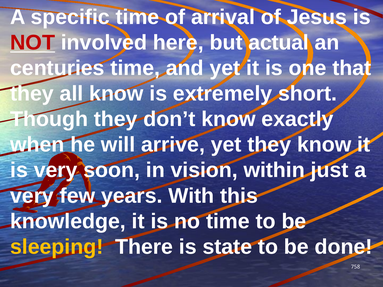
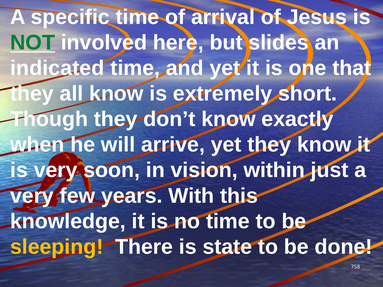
NOT colour: red -> green (33, 43)
actual: actual -> slides (279, 43)
centuries: centuries -> indicated (57, 68)
